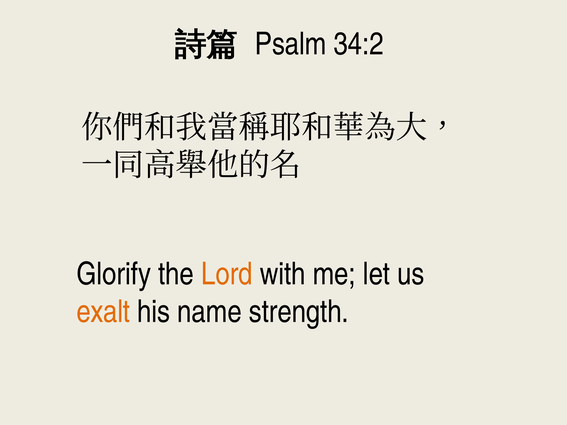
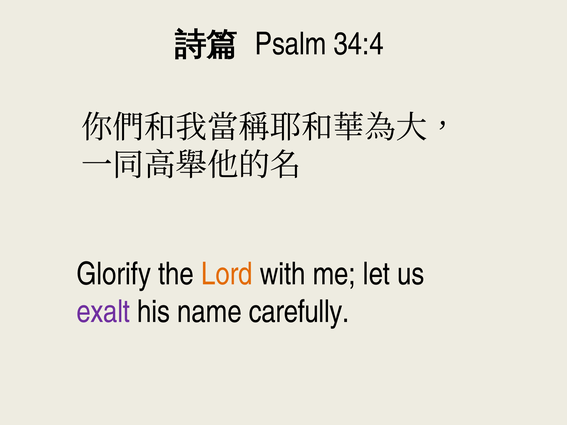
34:2: 34:2 -> 34:4 (359, 44)
exalt colour: orange -> purple (103, 312)
strength: strength -> carefully (299, 312)
